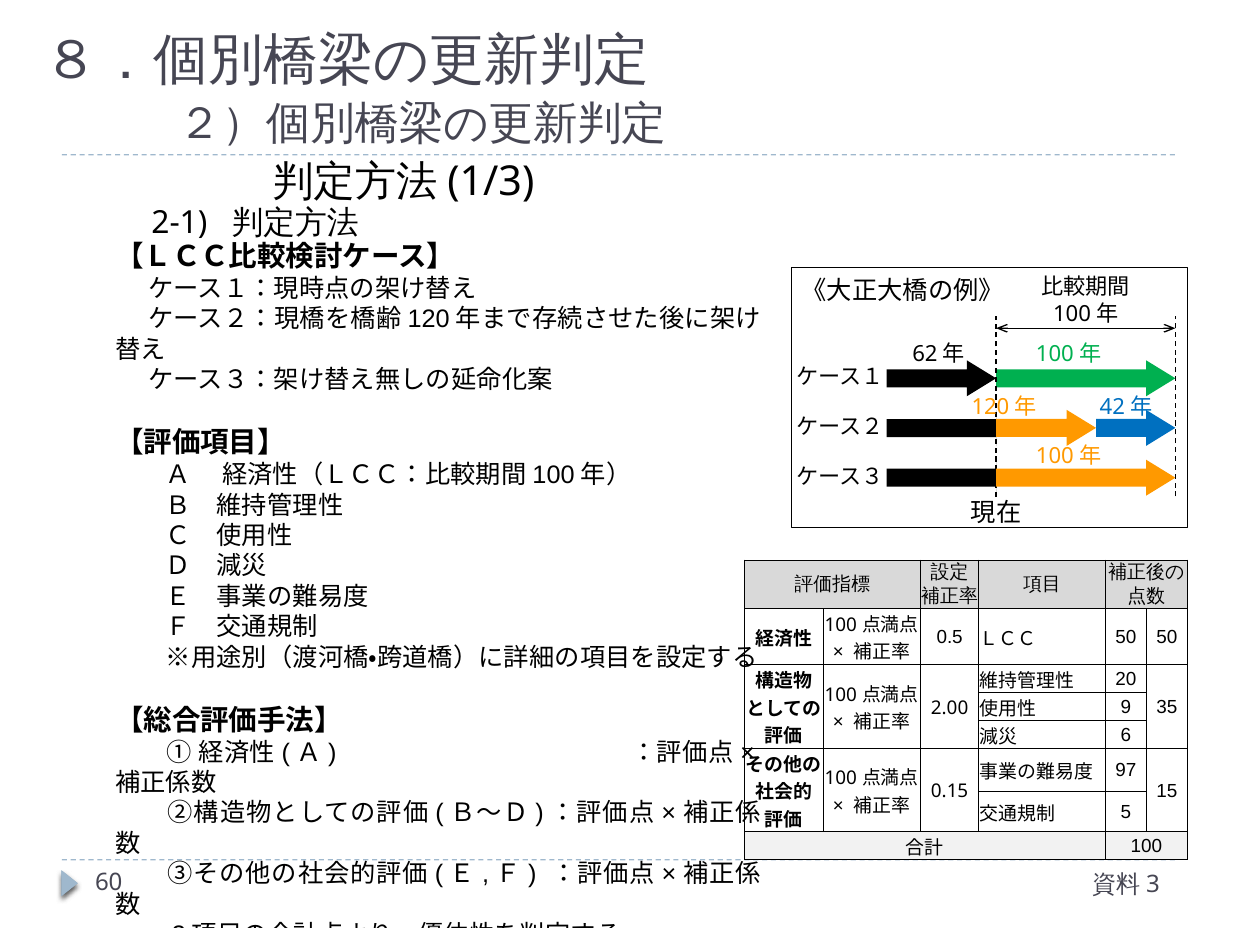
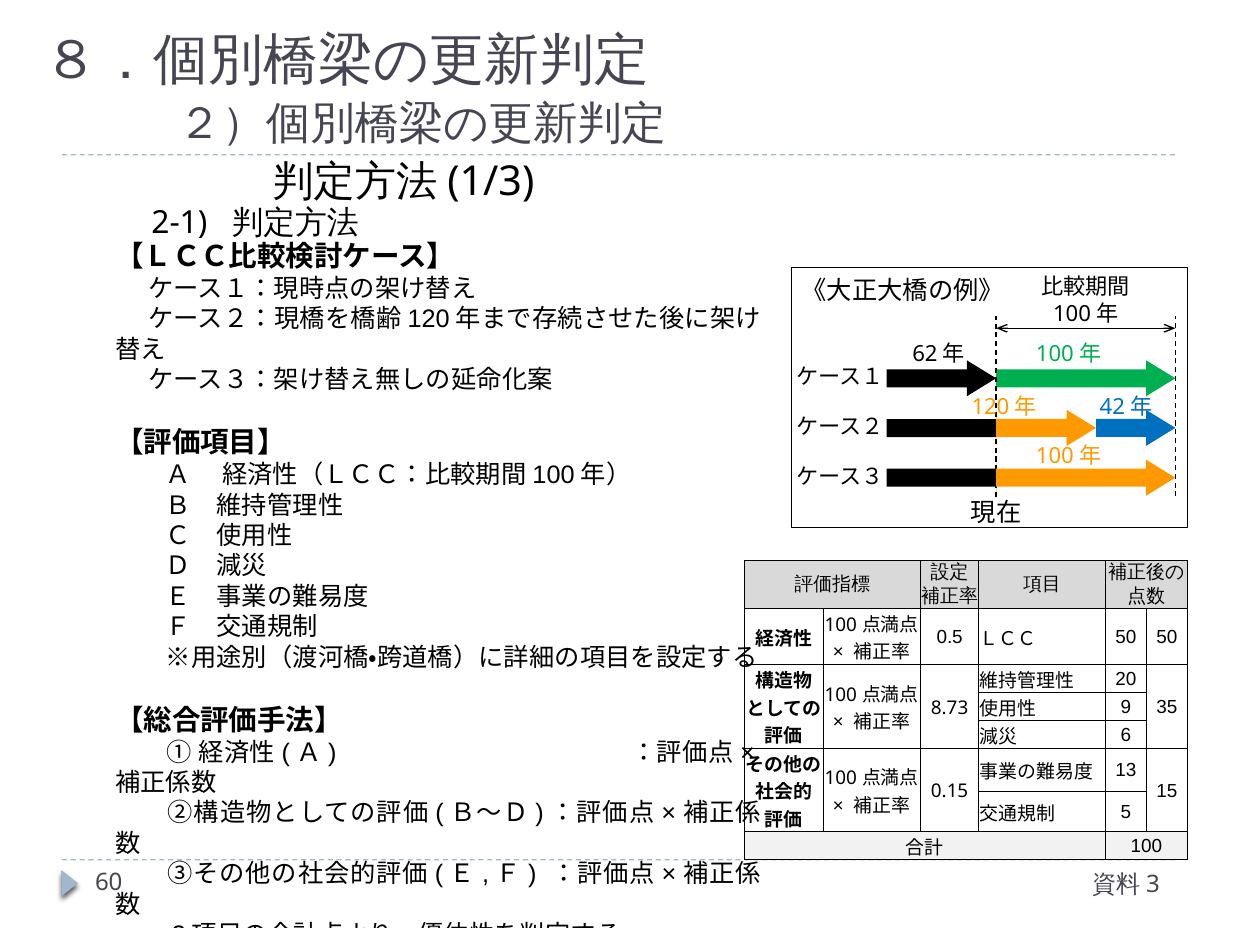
2.00: 2.00 -> 8.73 (950, 708)
97: 97 -> 13 (1126, 770)
